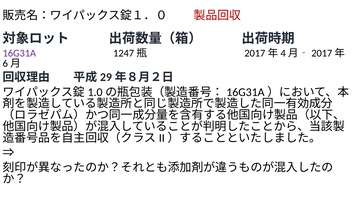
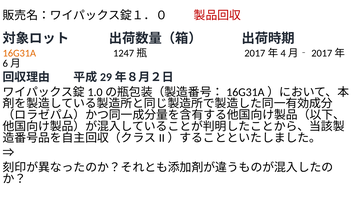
16G31A colour: purple -> orange (19, 53)
